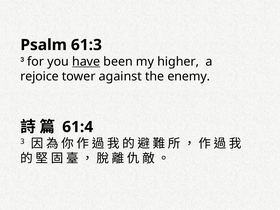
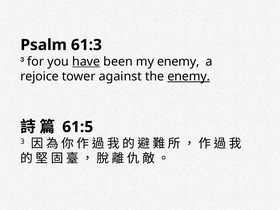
my higher: higher -> enemy (178, 62)
enemy underline: none -> present (189, 76)
61:4: 61:4 -> 61:5 (78, 127)
